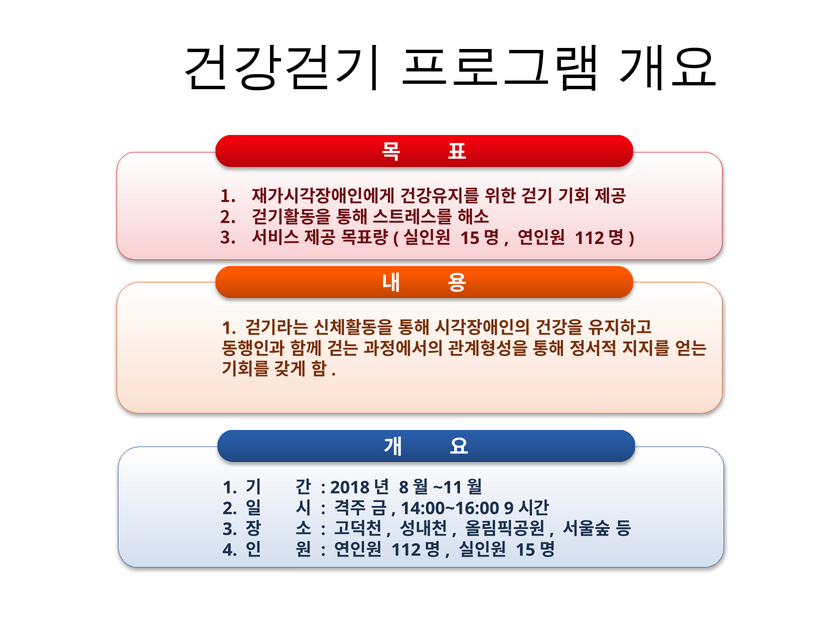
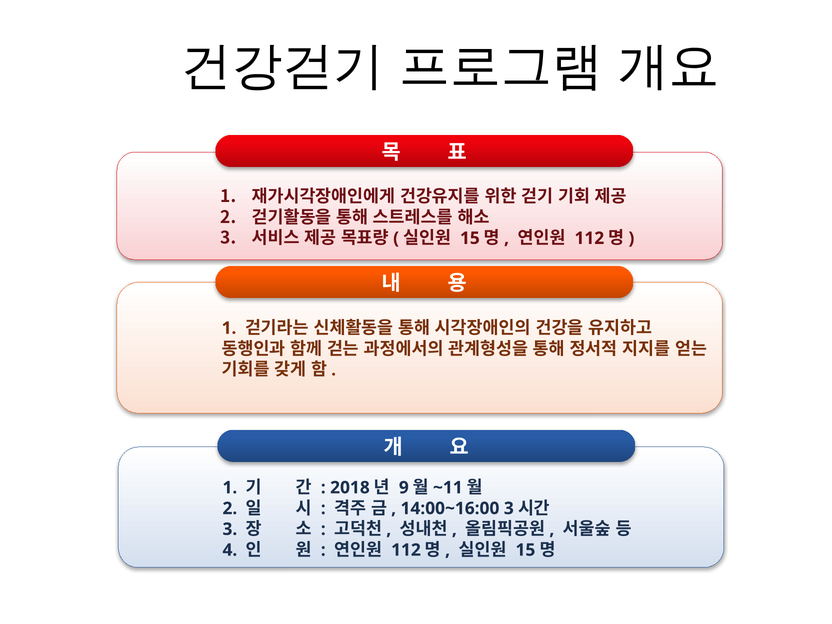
8: 8 -> 9 (404, 488)
14:00~16:00 9: 9 -> 3 (509, 508)
